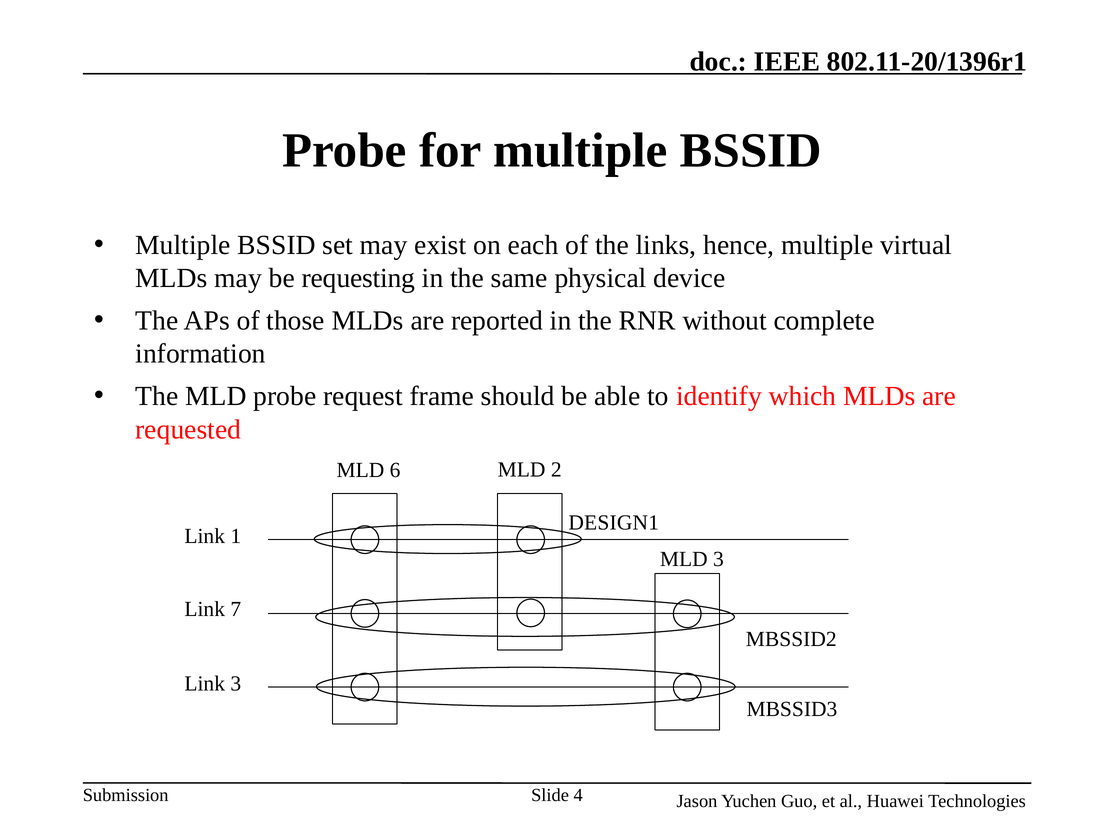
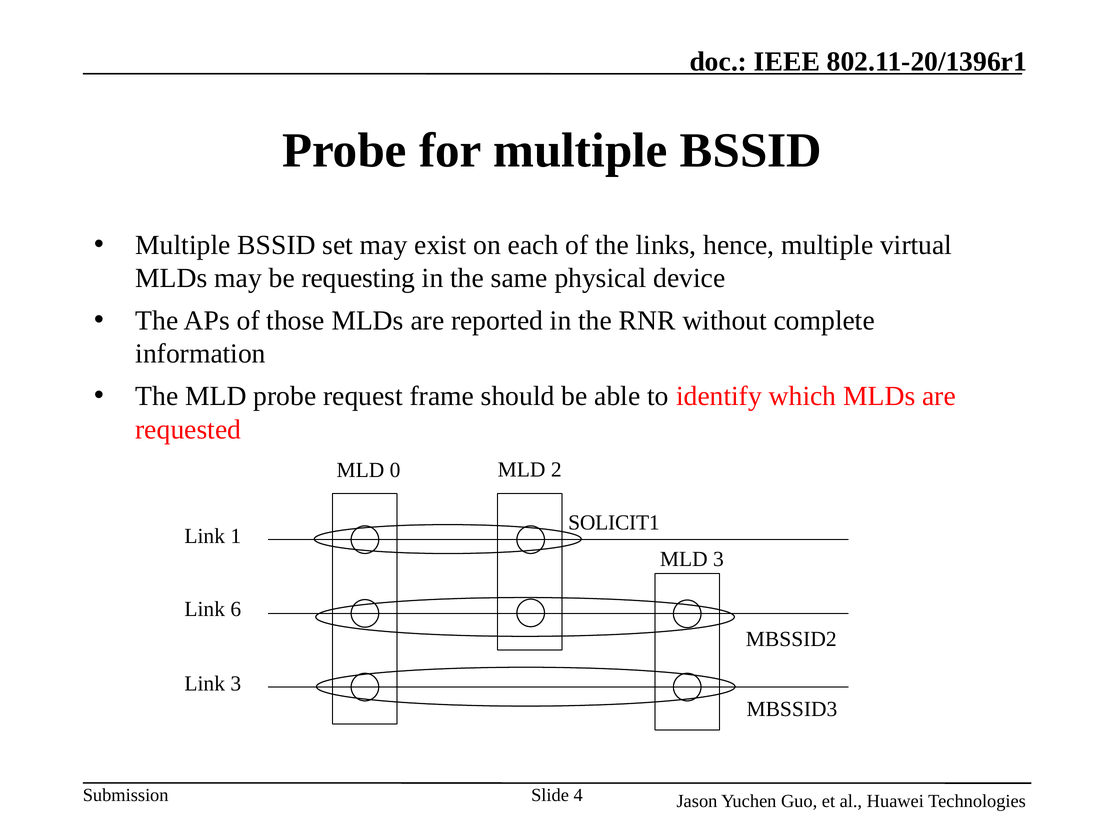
6: 6 -> 0 (395, 470)
DESIGN1: DESIGN1 -> SOLICIT1 (614, 522)
7: 7 -> 6 (236, 609)
